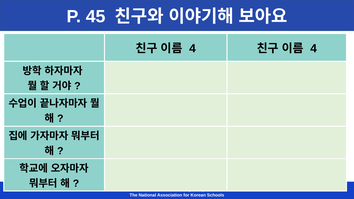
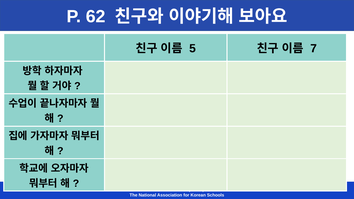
45: 45 -> 62 (96, 17)
4: 4 -> 5 (192, 49)
4: 4 -> 7 (314, 49)
